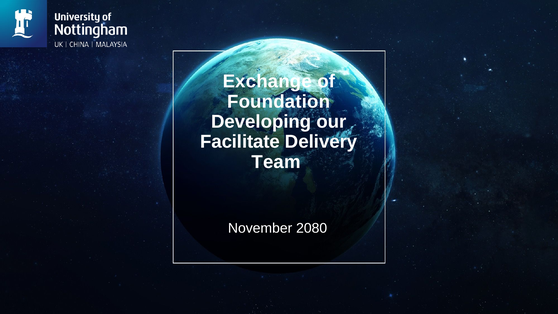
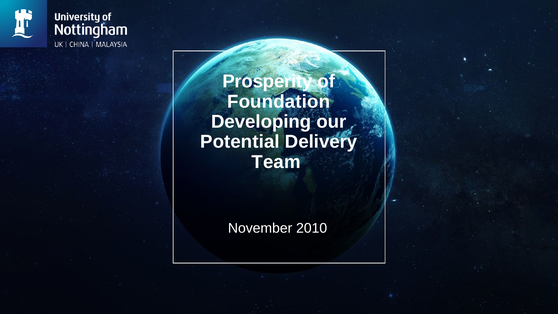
Exchange: Exchange -> Prosperity (267, 81)
Facilitate: Facilitate -> Potential (240, 142)
2080: 2080 -> 2010 (312, 228)
